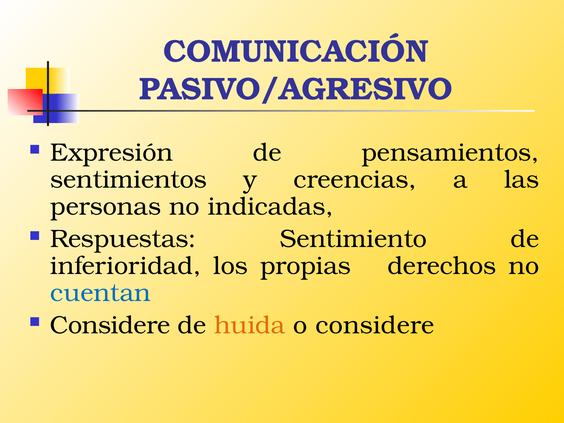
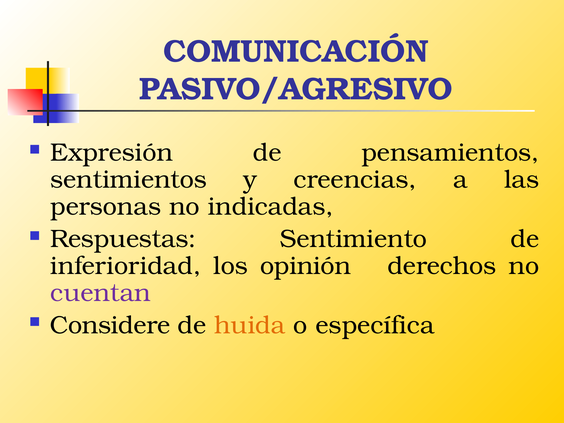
propias: propias -> opinión (306, 266)
cuentan colour: blue -> purple (101, 293)
o considere: considere -> específica (375, 325)
